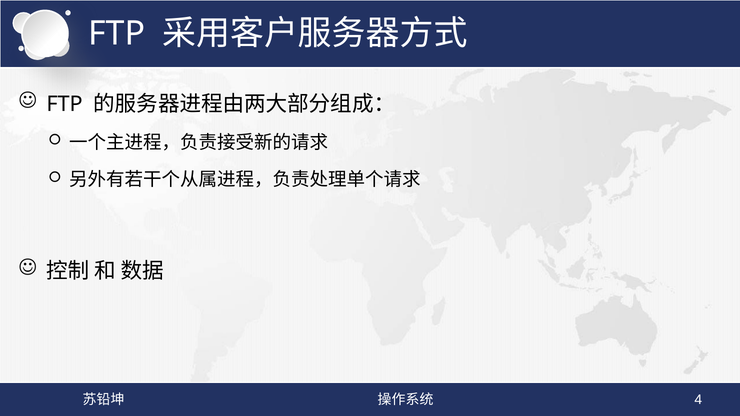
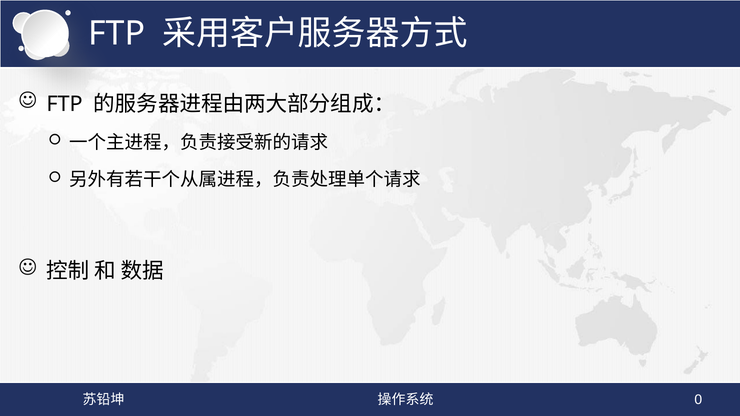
4: 4 -> 0 (698, 400)
